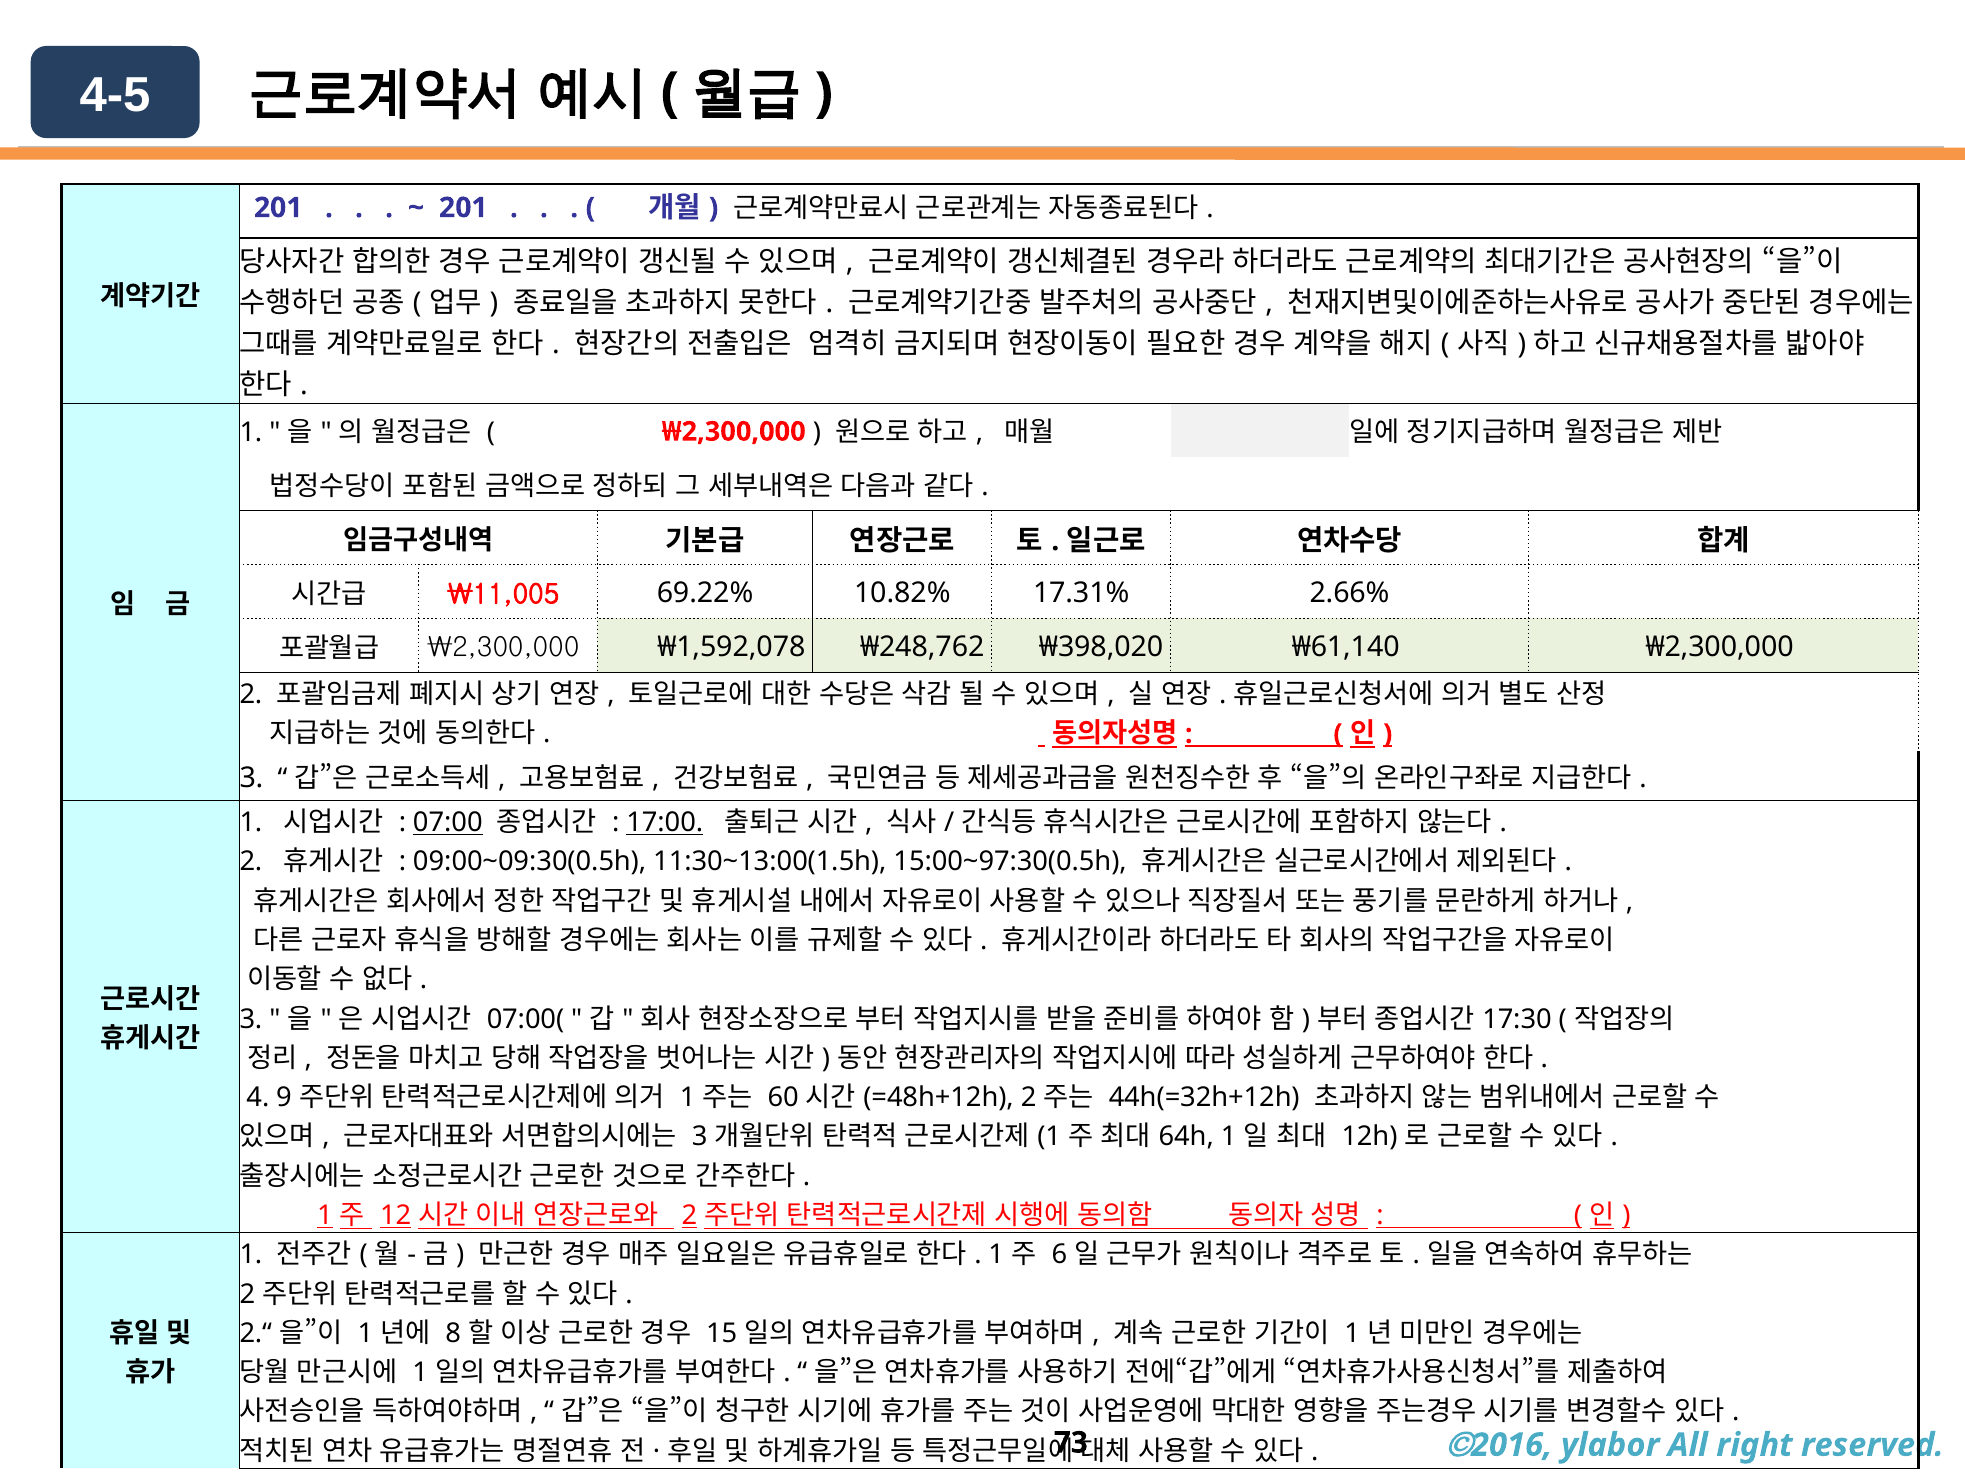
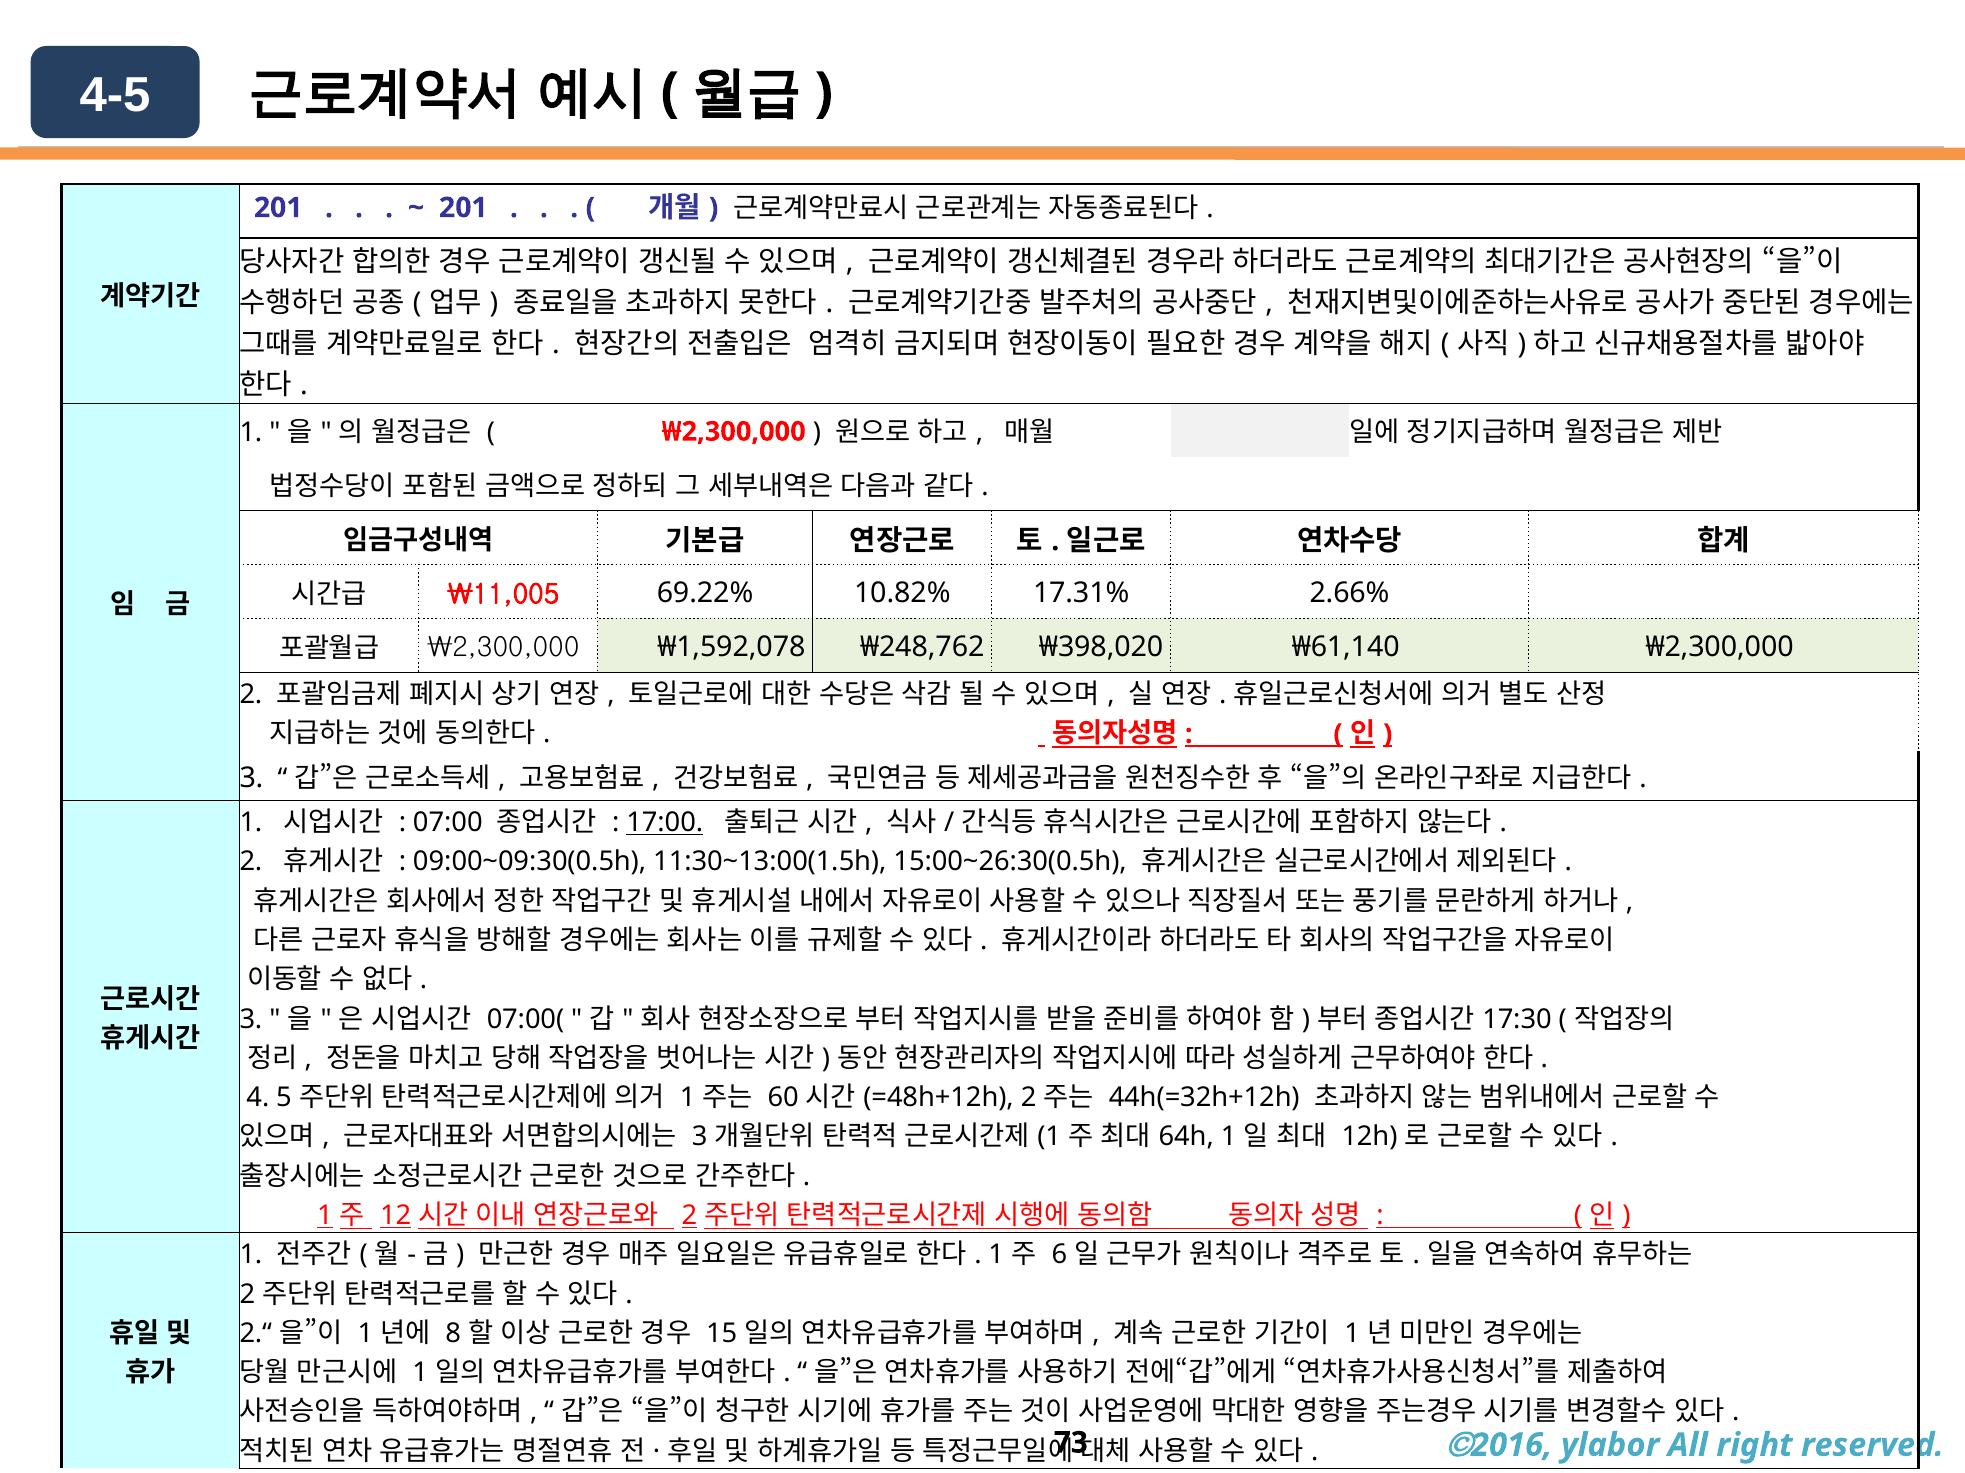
07:00 underline: present -> none (448, 823)
15:00~97:30(0.5h: 15:00~97:30(0.5h -> 15:00~26:30(0.5h (1010, 862)
9: 9 -> 5 (284, 1098)
